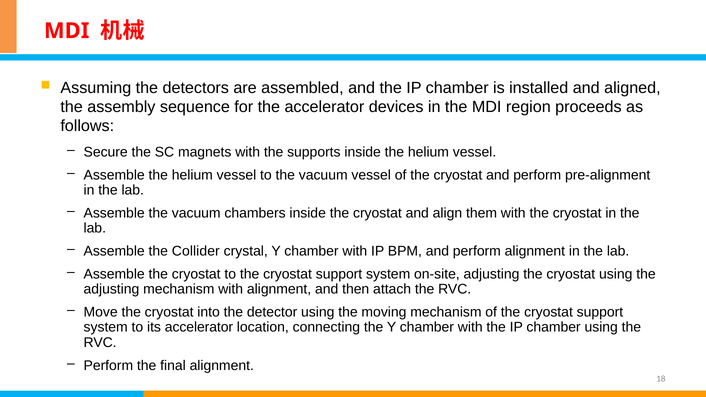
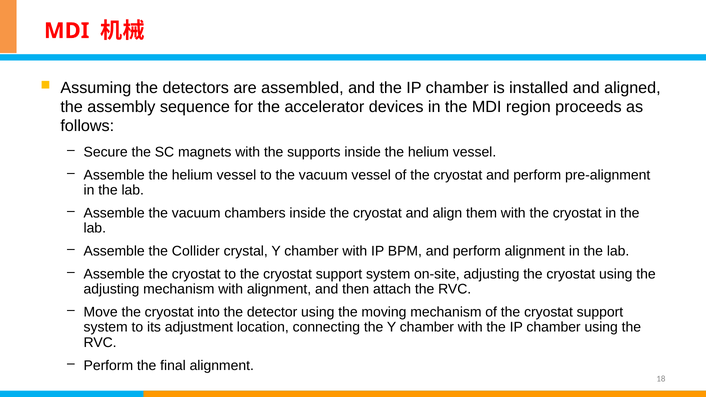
its accelerator: accelerator -> adjustment (199, 327)
